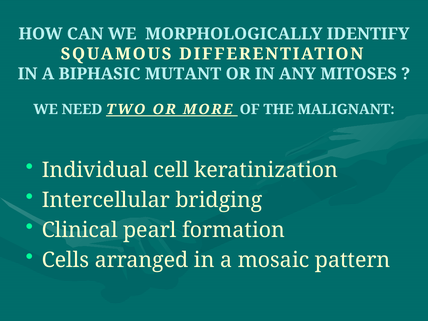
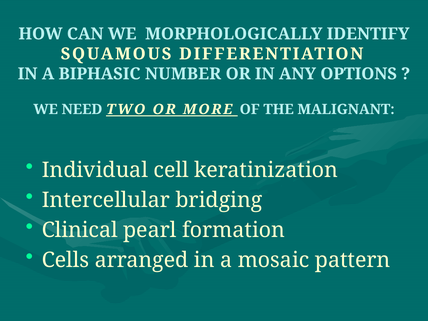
MUTANT: MUTANT -> NUMBER (183, 74)
MITOSES: MITOSES -> OPTIONS (359, 74)
